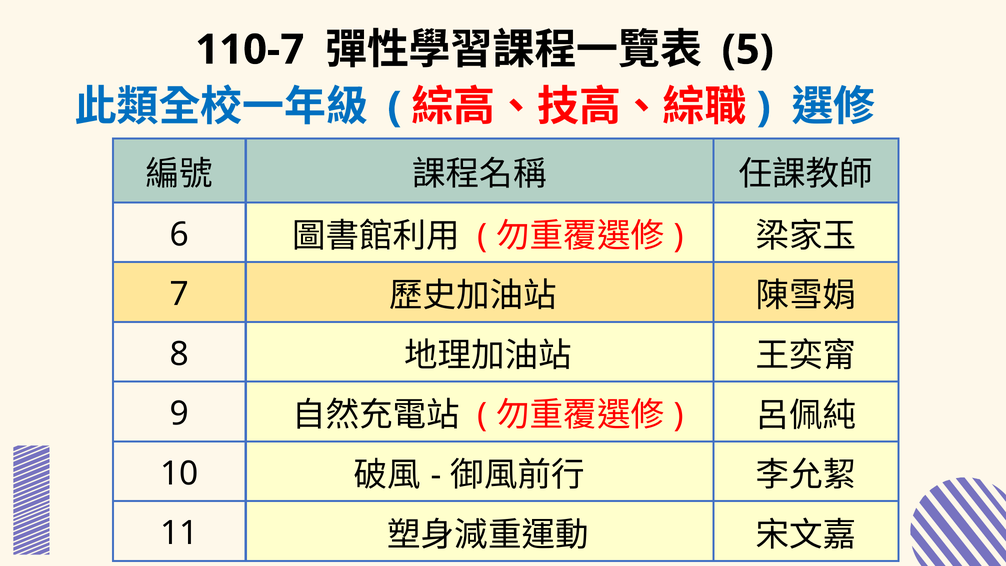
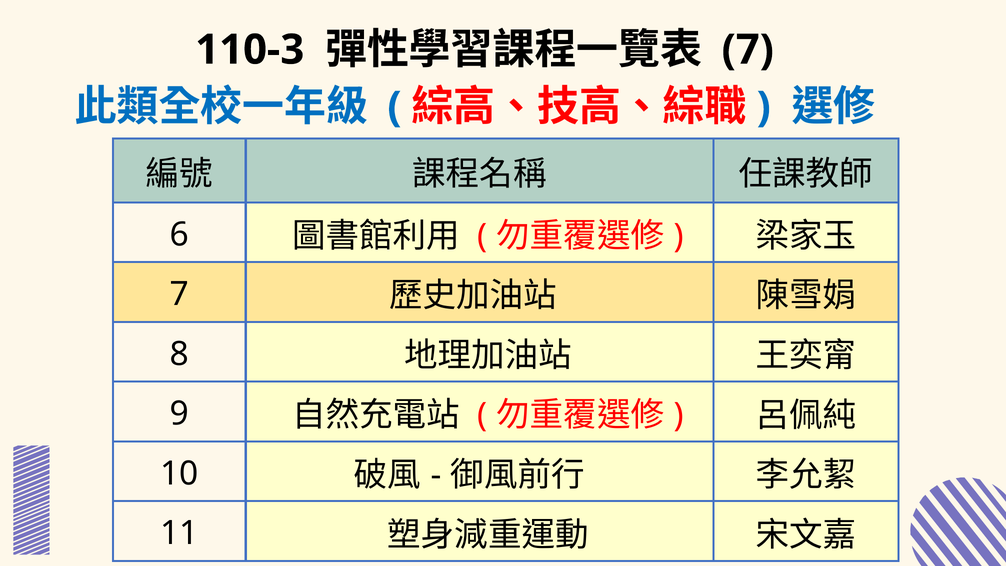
110-7: 110-7 -> 110-3 (250, 50)
5: 5 -> 7 (748, 50)
